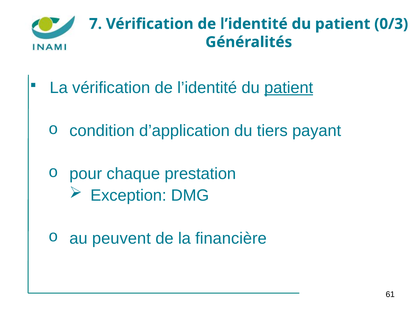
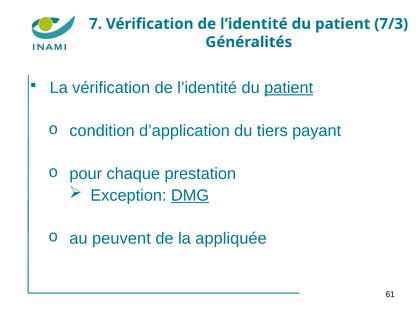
0/3: 0/3 -> 7/3 (391, 24)
DMG underline: none -> present (190, 195)
financière: financière -> appliquée (231, 238)
